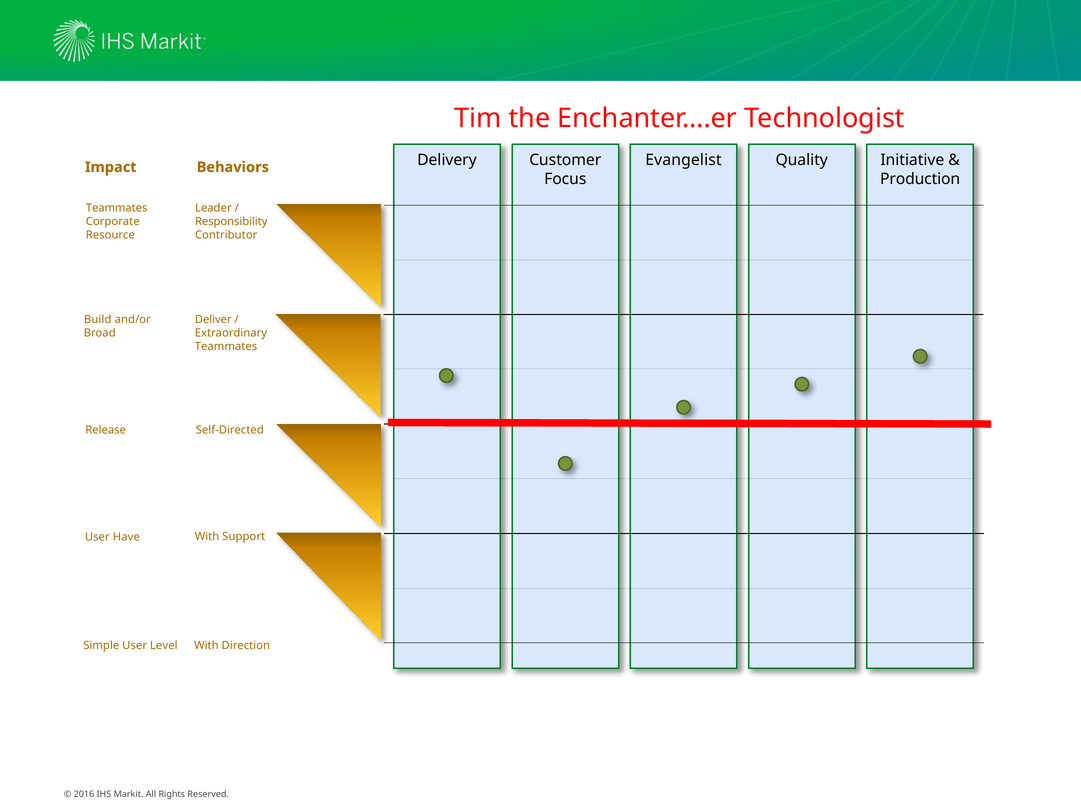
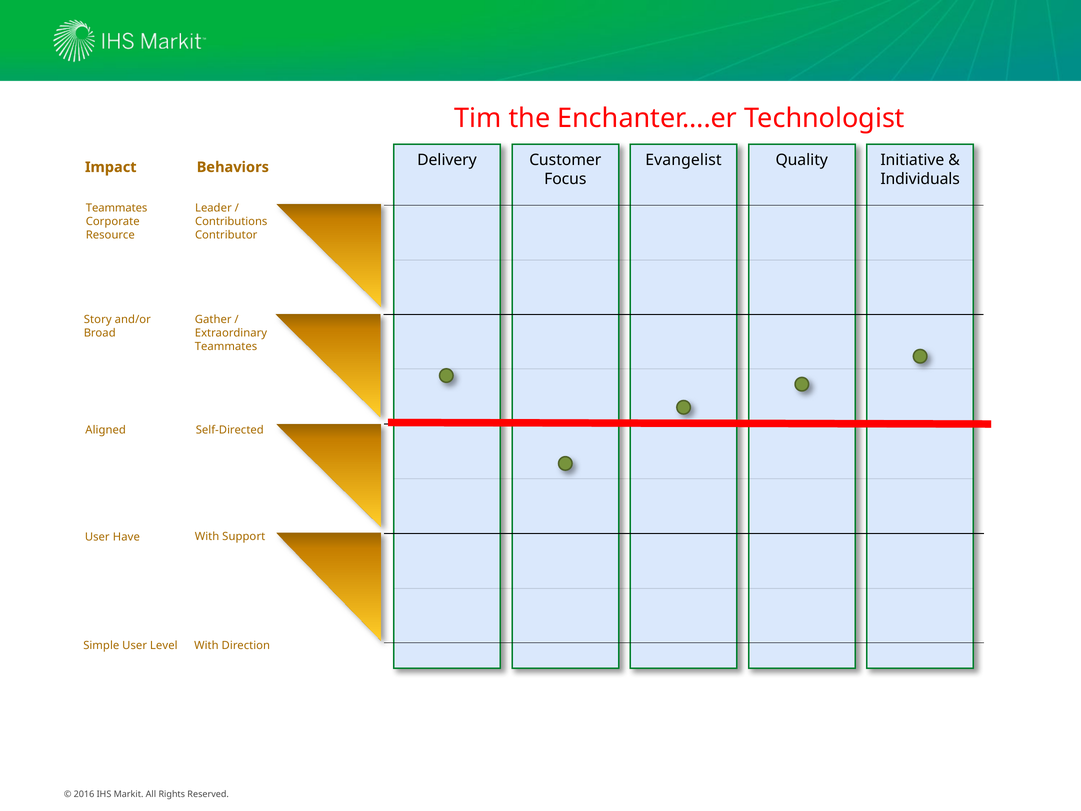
Production: Production -> Individuals (920, 179)
Responsibility: Responsibility -> Contributions (231, 221)
Build: Build -> Story (98, 319)
Deliver: Deliver -> Gather (213, 319)
Release: Release -> Aligned (106, 430)
